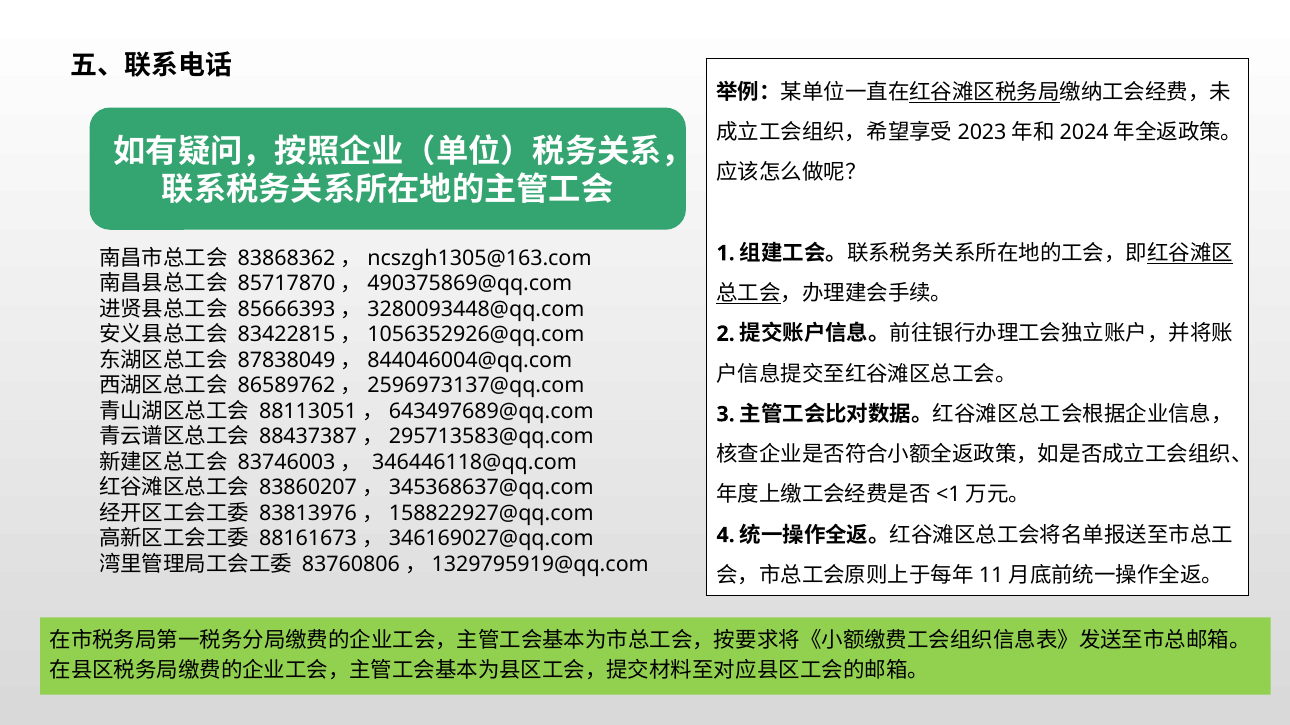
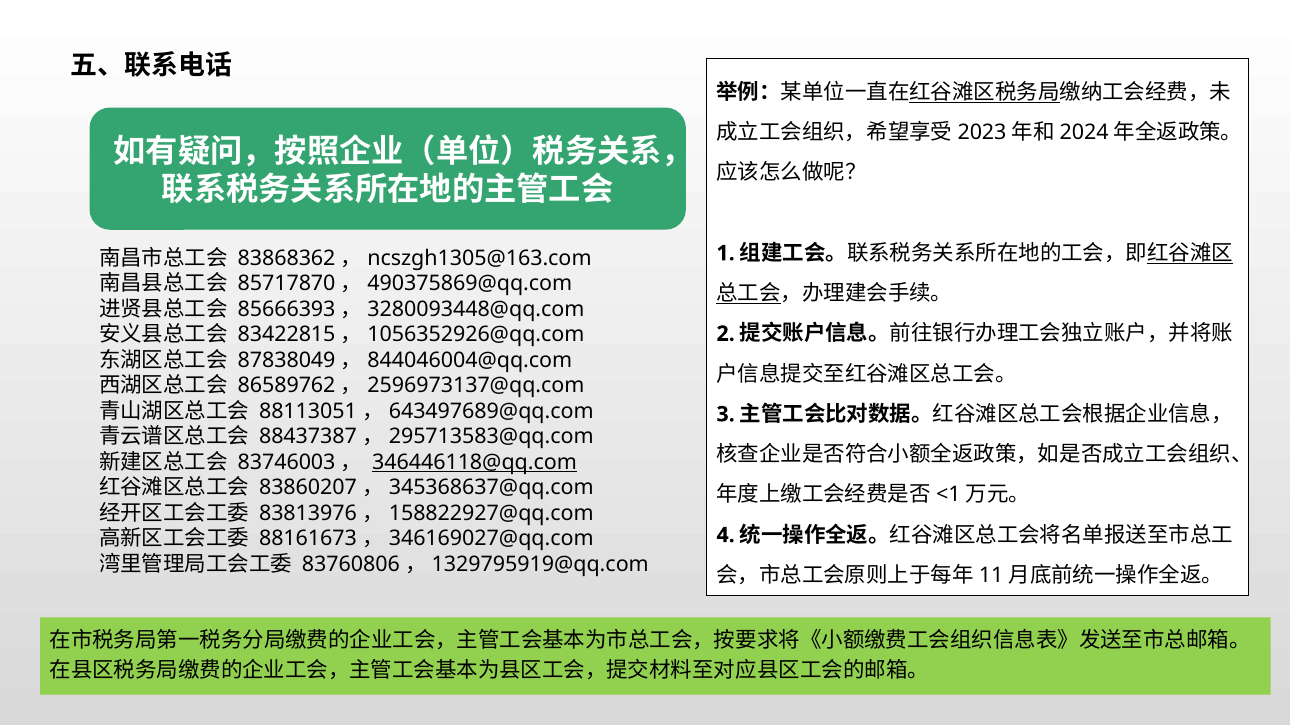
346446118@qq.com underline: none -> present (474, 463)
